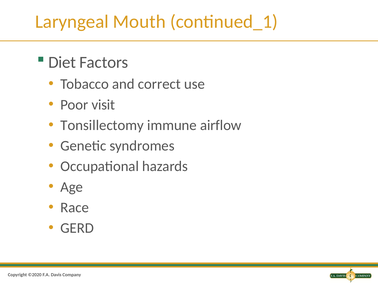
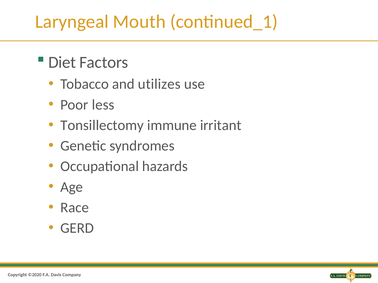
correct: correct -> utilizes (159, 84)
visit: visit -> less (103, 105)
airflow: airflow -> irritant (221, 125)
